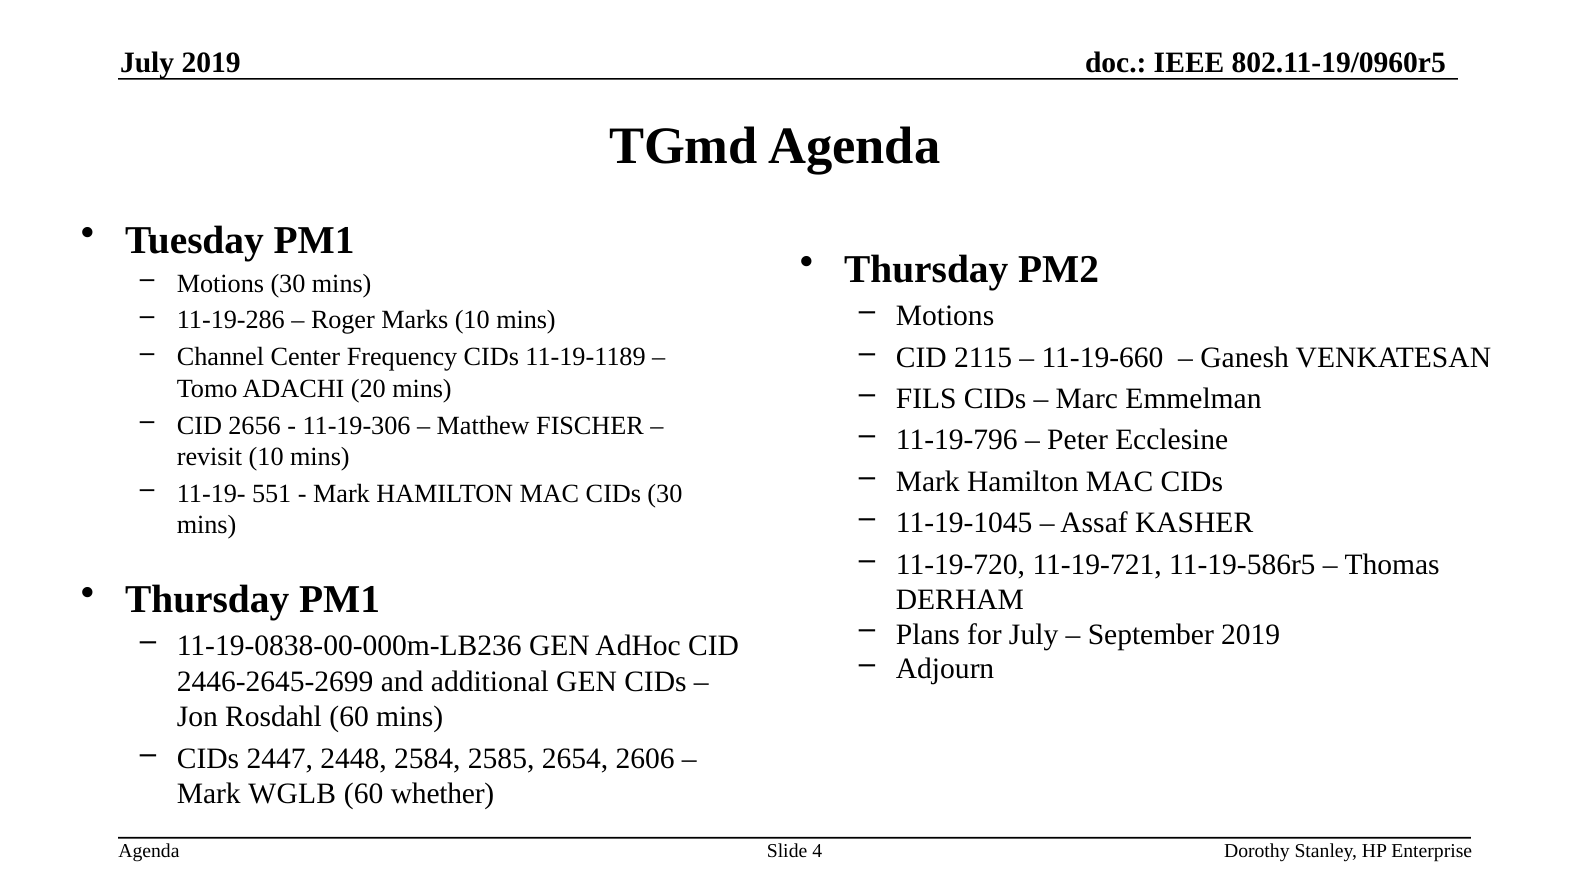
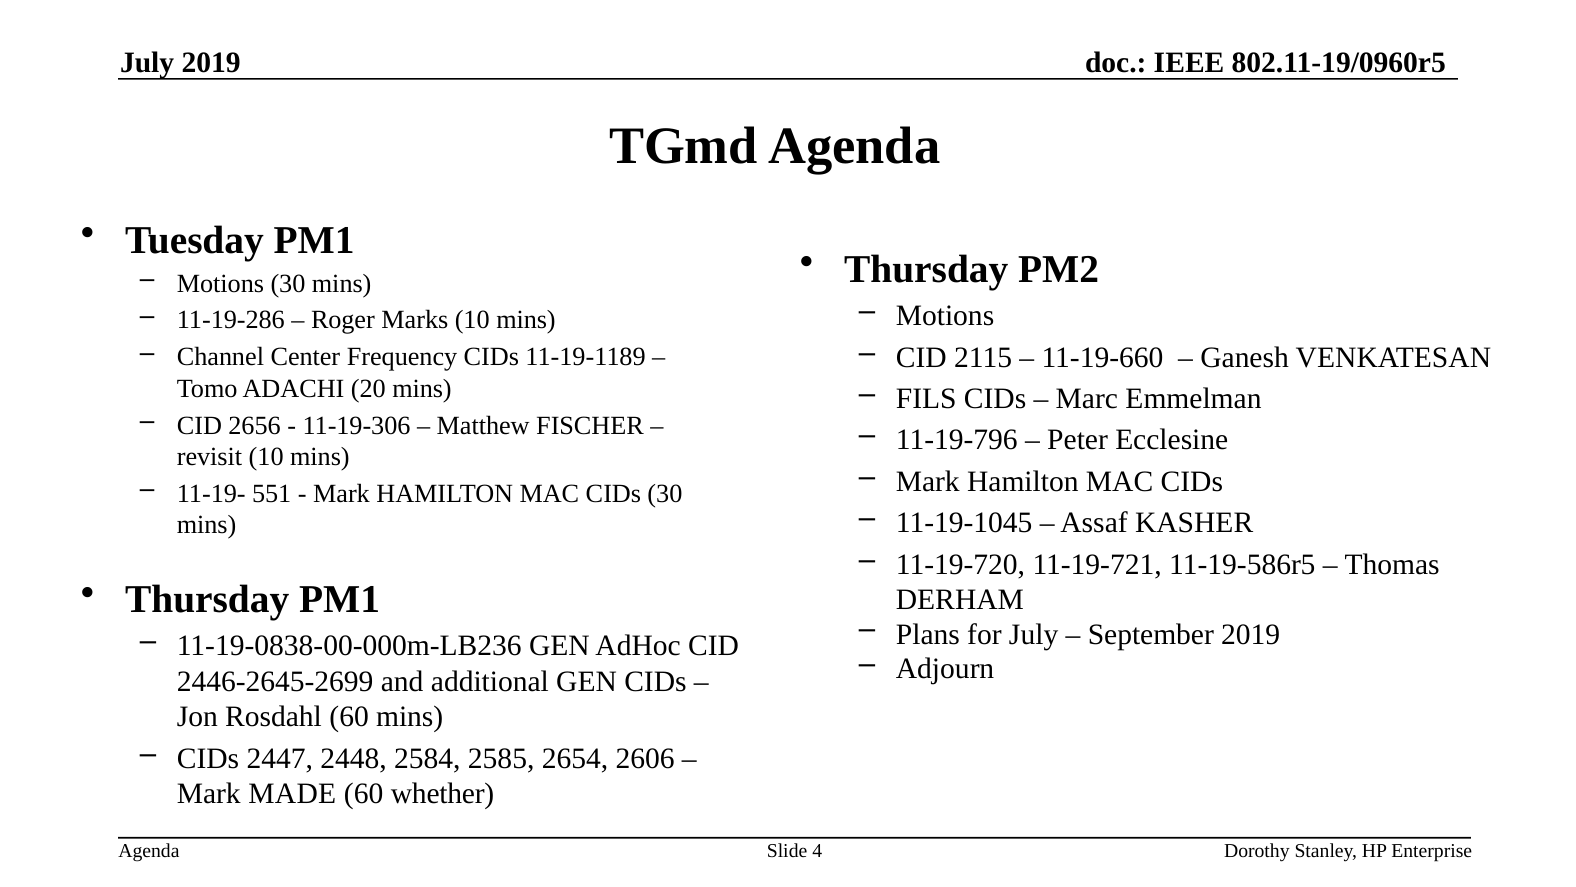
WGLB: WGLB -> MADE (292, 793)
